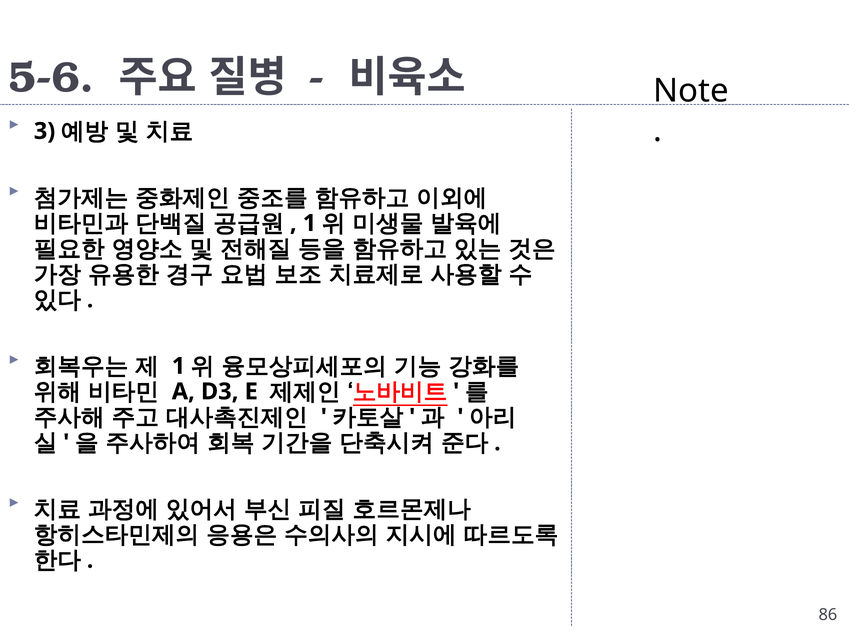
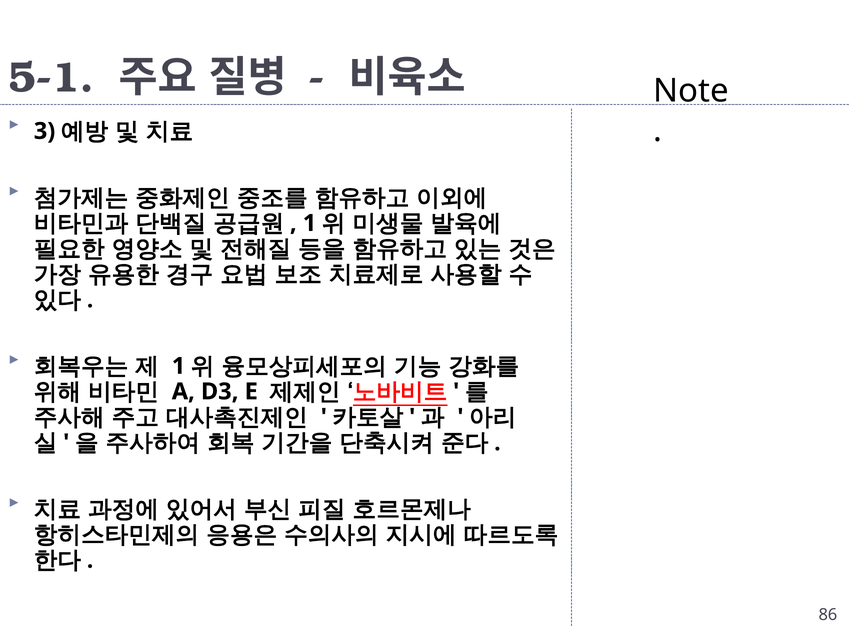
5-6: 5-6 -> 5-1 (51, 78)
